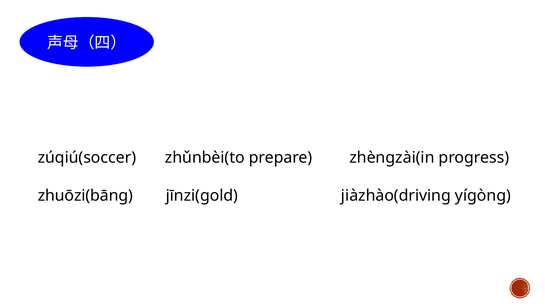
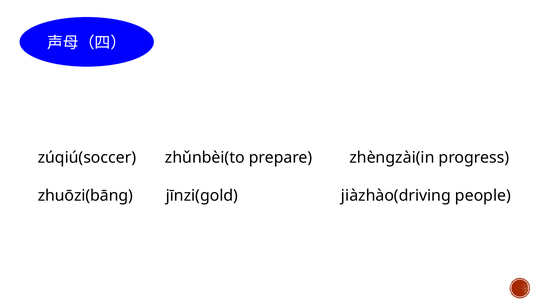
yígòng: yígòng -> people (483, 196)
